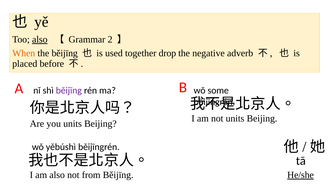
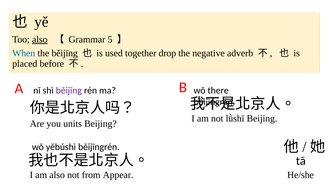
2: 2 -> 5 (110, 40)
When colour: orange -> blue (24, 53)
some: some -> there (218, 90)
not units: units -> lǜshī (235, 119)
from Běijīng: Běijīng -> Appear (118, 175)
He/she underline: present -> none (301, 175)
